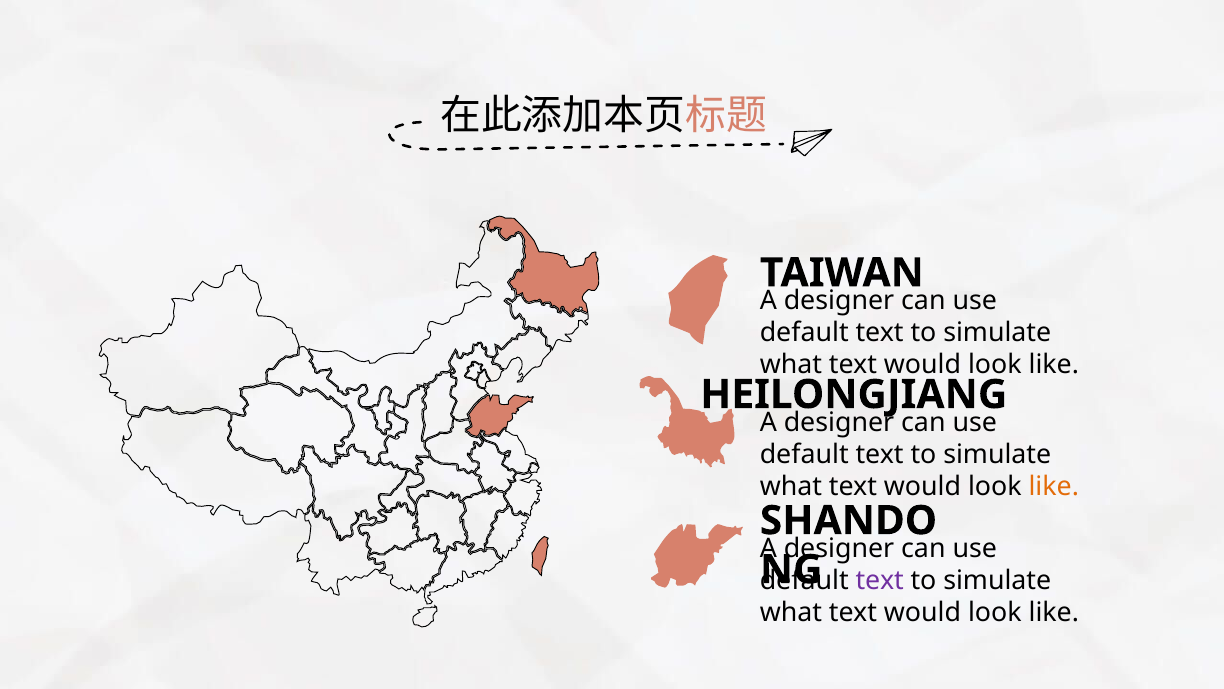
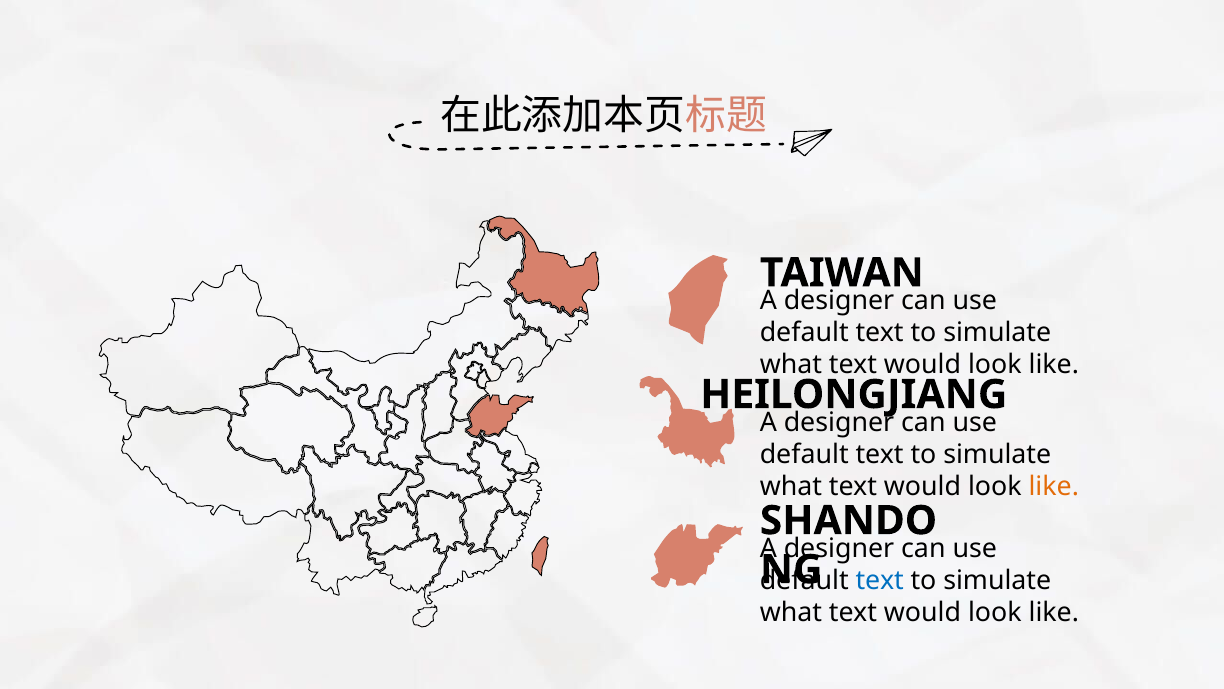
text colour: purple -> blue (880, 580)
